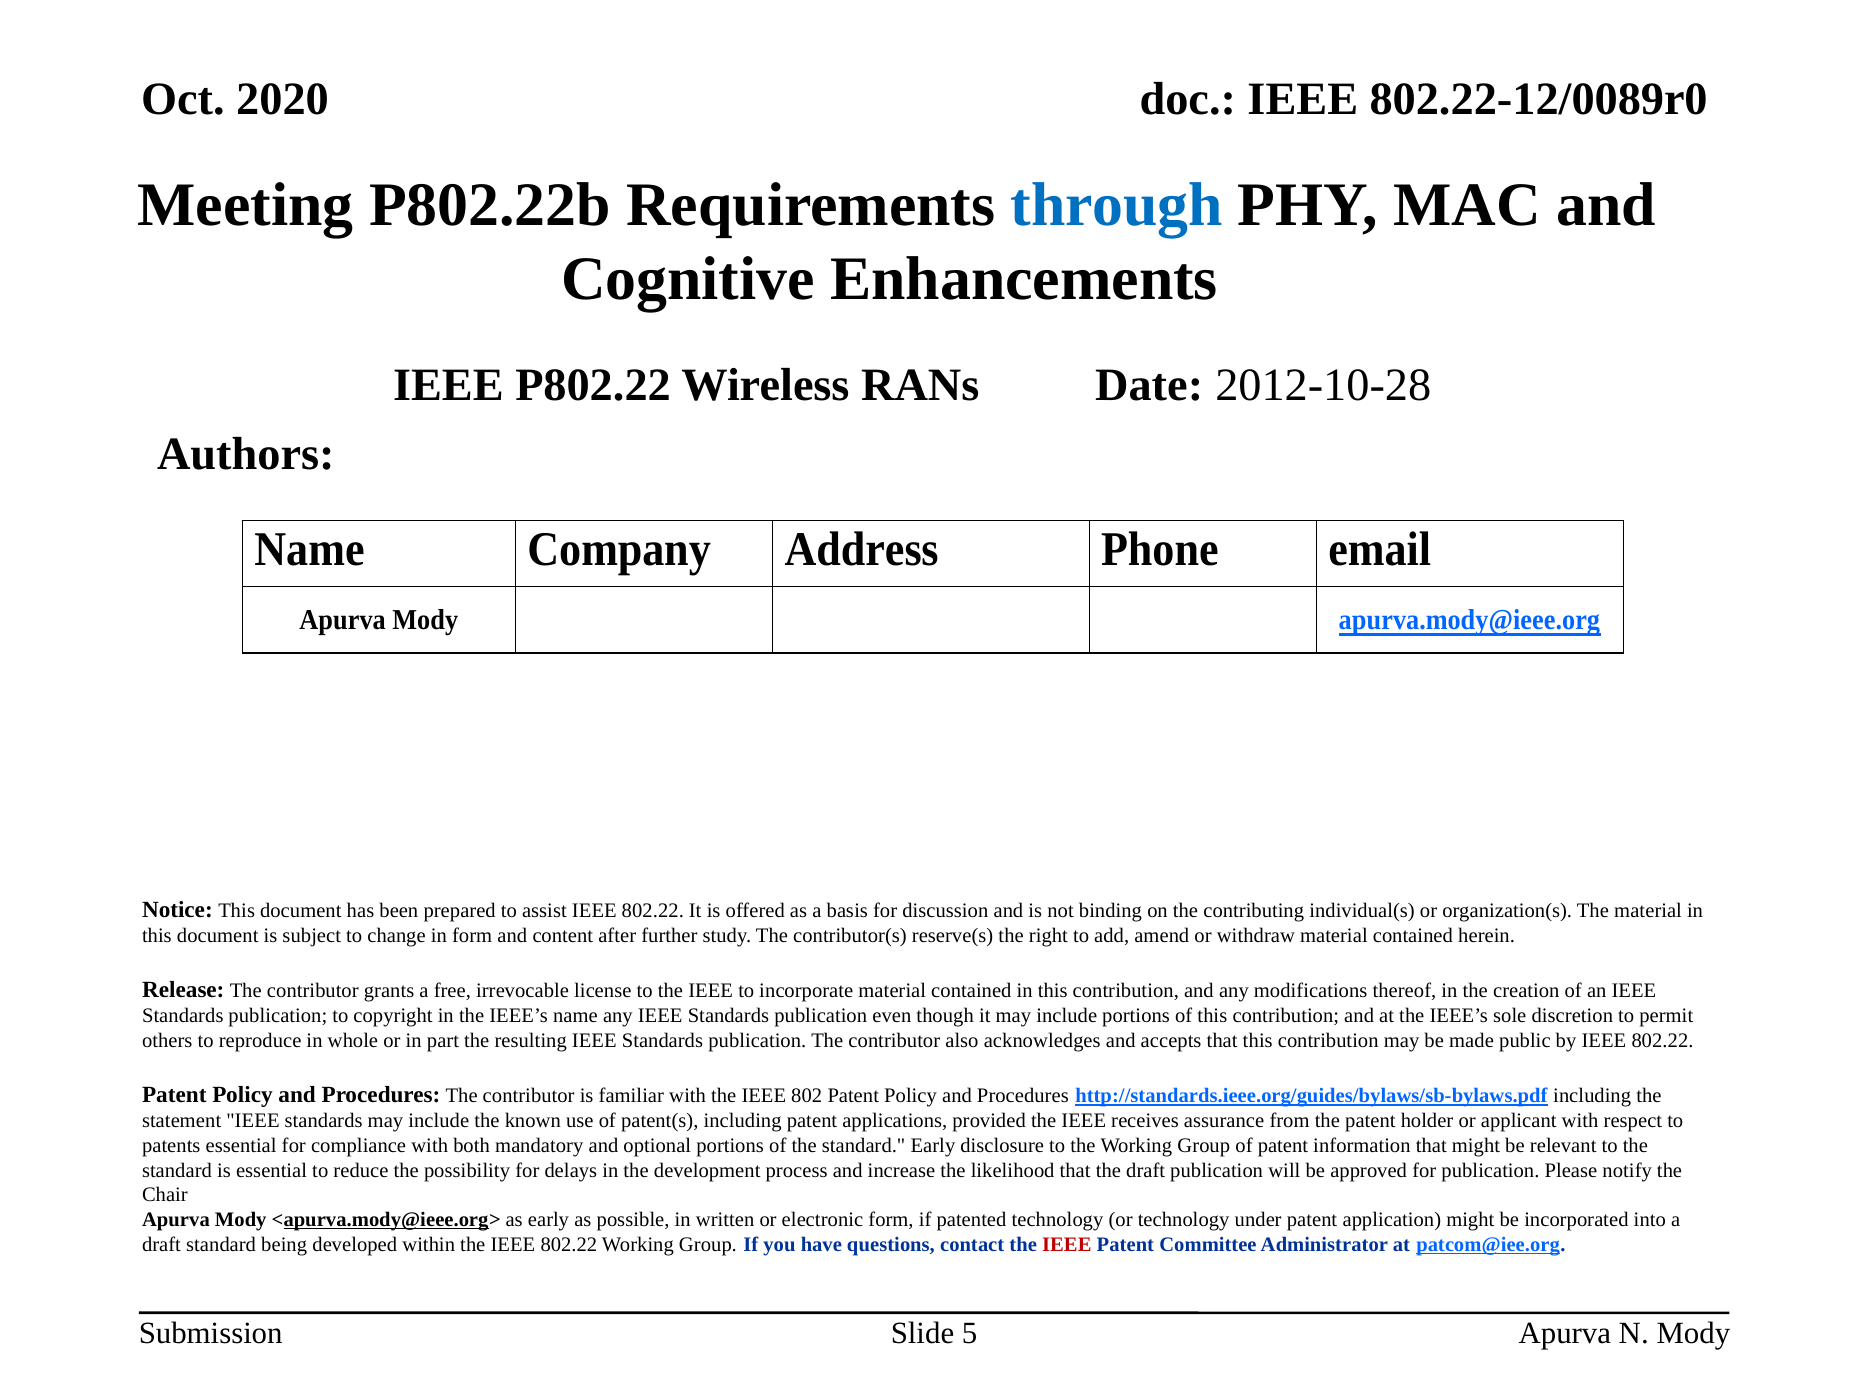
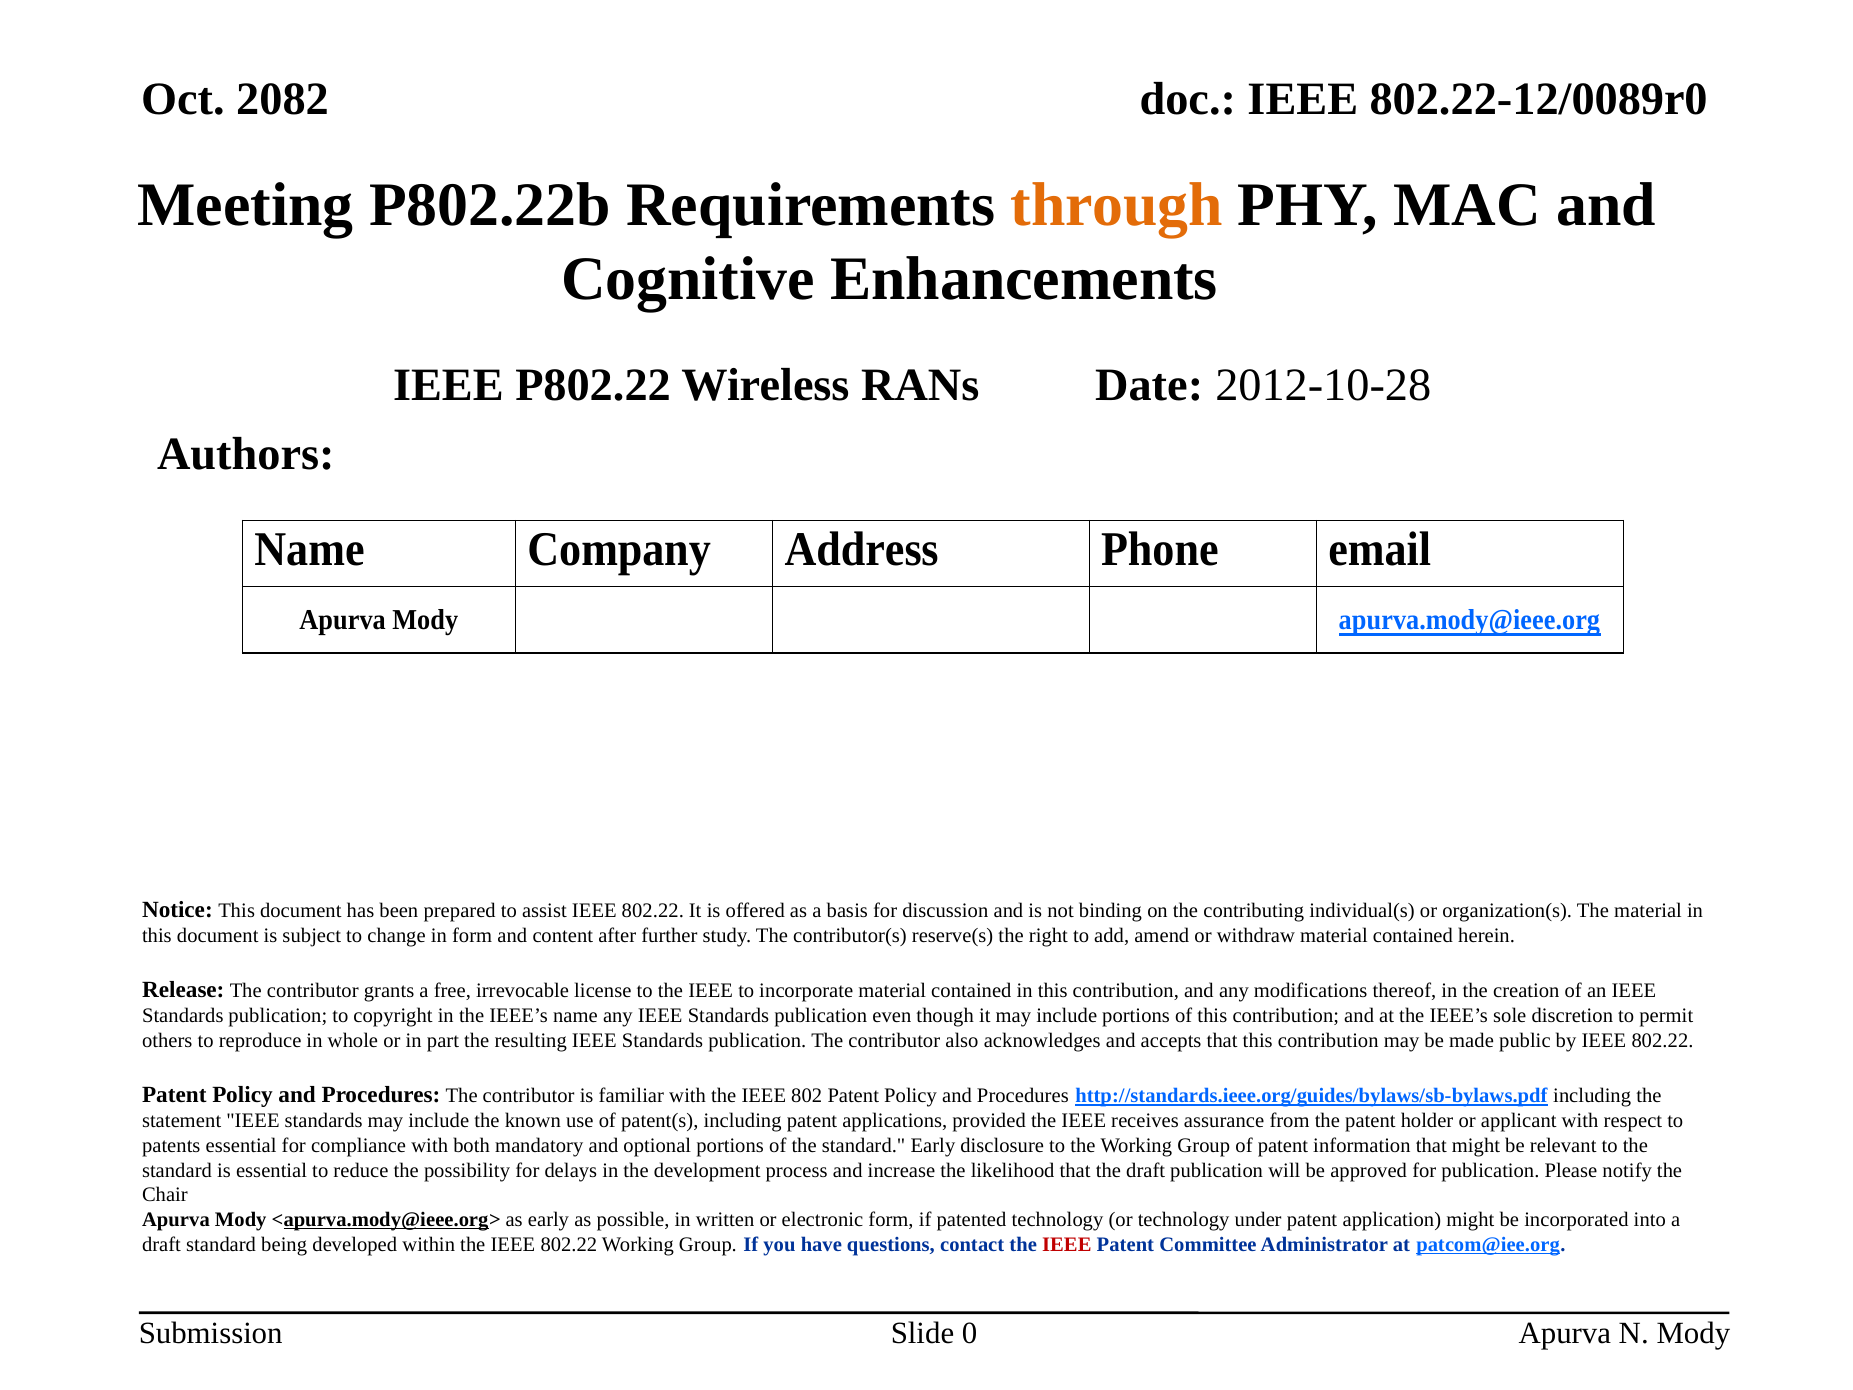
2020: 2020 -> 2082 (283, 99)
through colour: blue -> orange (1117, 205)
5: 5 -> 0 (970, 1333)
